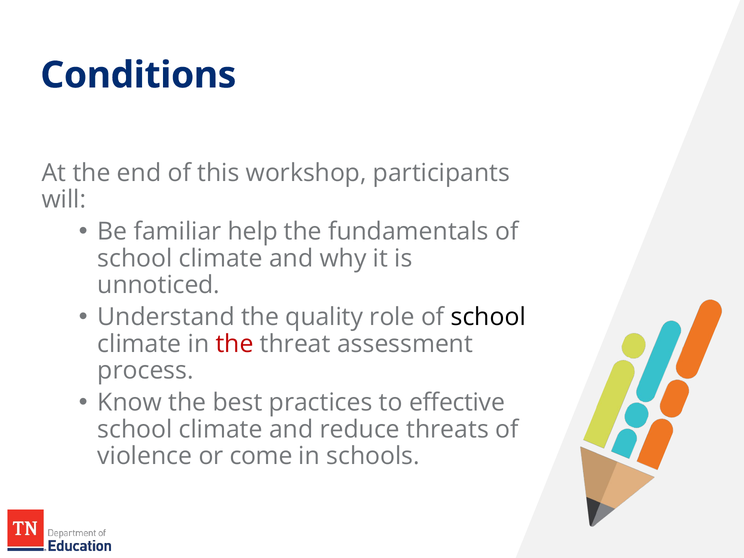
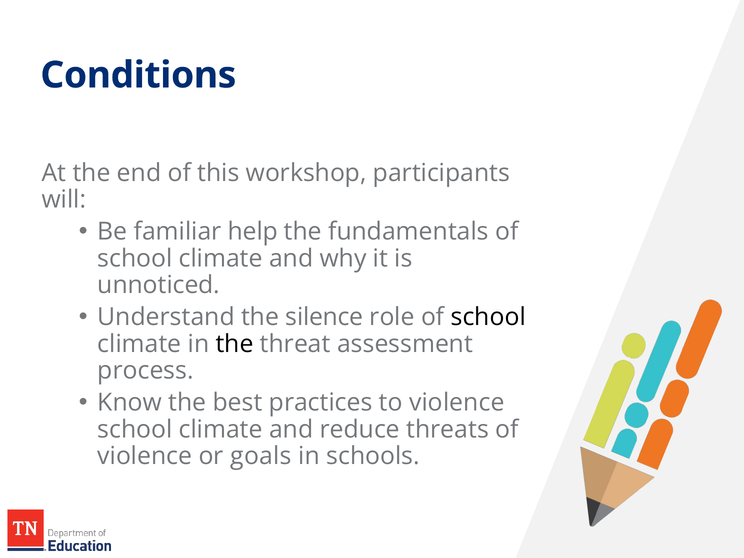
quality: quality -> silence (324, 317)
the colour: red -> black (235, 344)
to effective: effective -> violence (457, 403)
come: come -> goals (261, 456)
